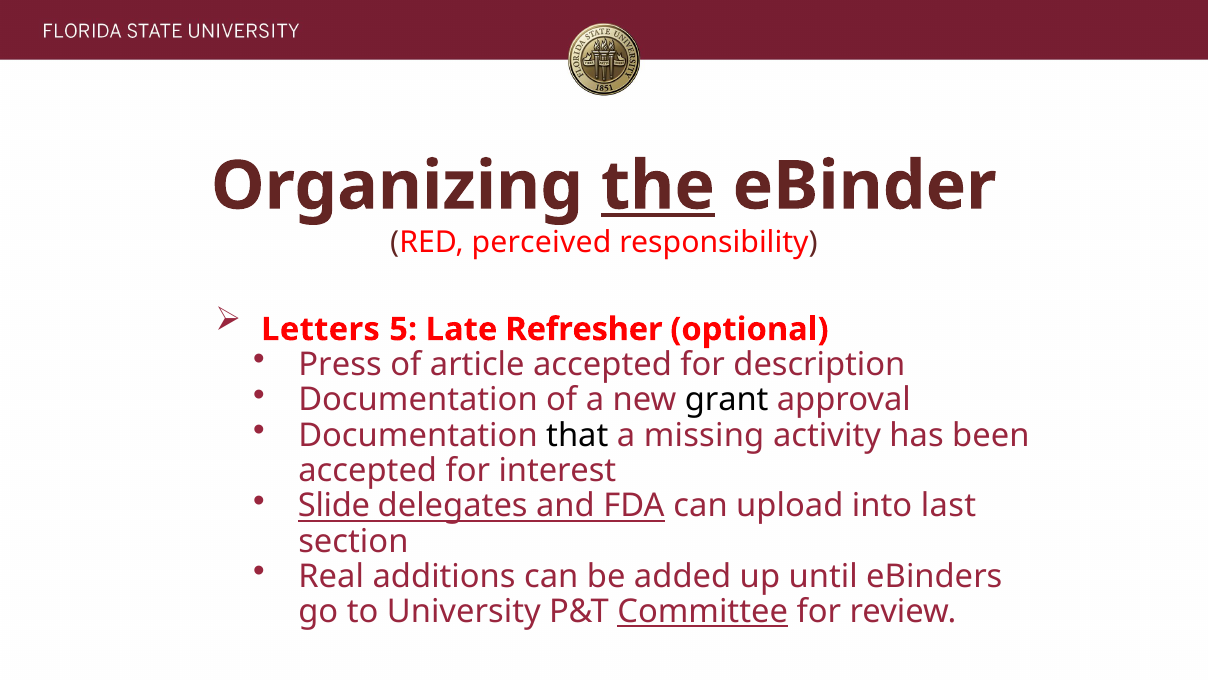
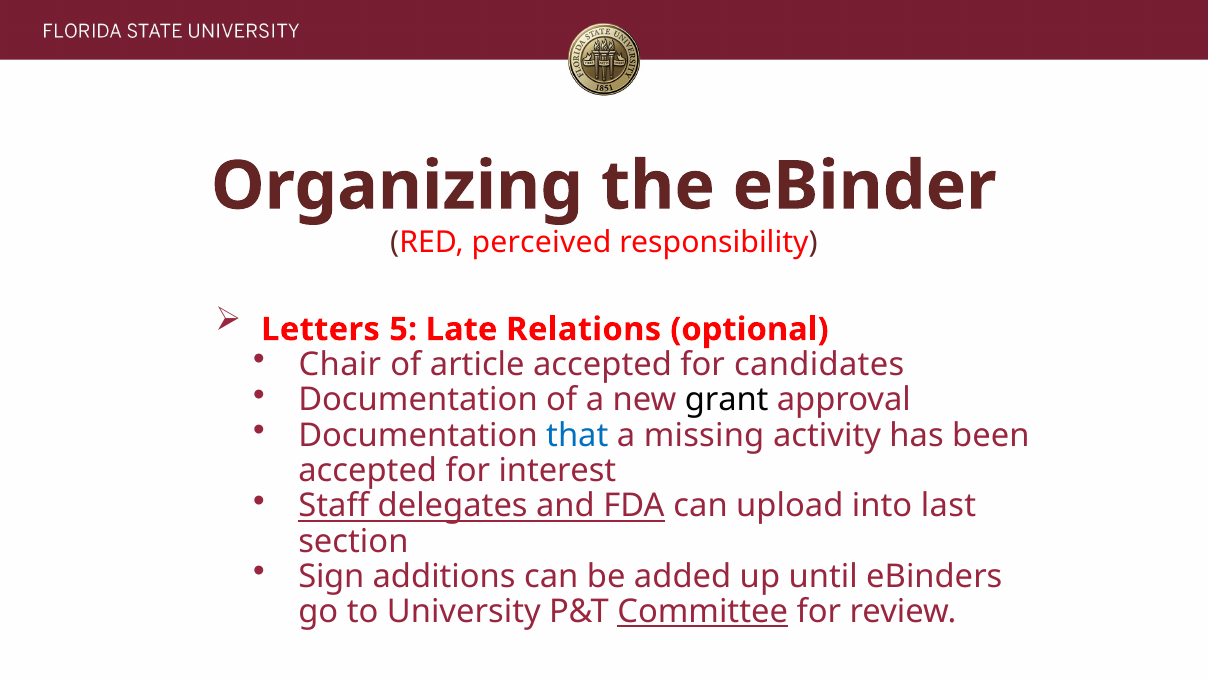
the underline: present -> none (658, 186)
Refresher: Refresher -> Relations (584, 329)
Press: Press -> Chair (340, 364)
description: description -> candidates (819, 364)
that colour: black -> blue (577, 435)
Slide: Slide -> Staff (334, 506)
Real: Real -> Sign (331, 576)
